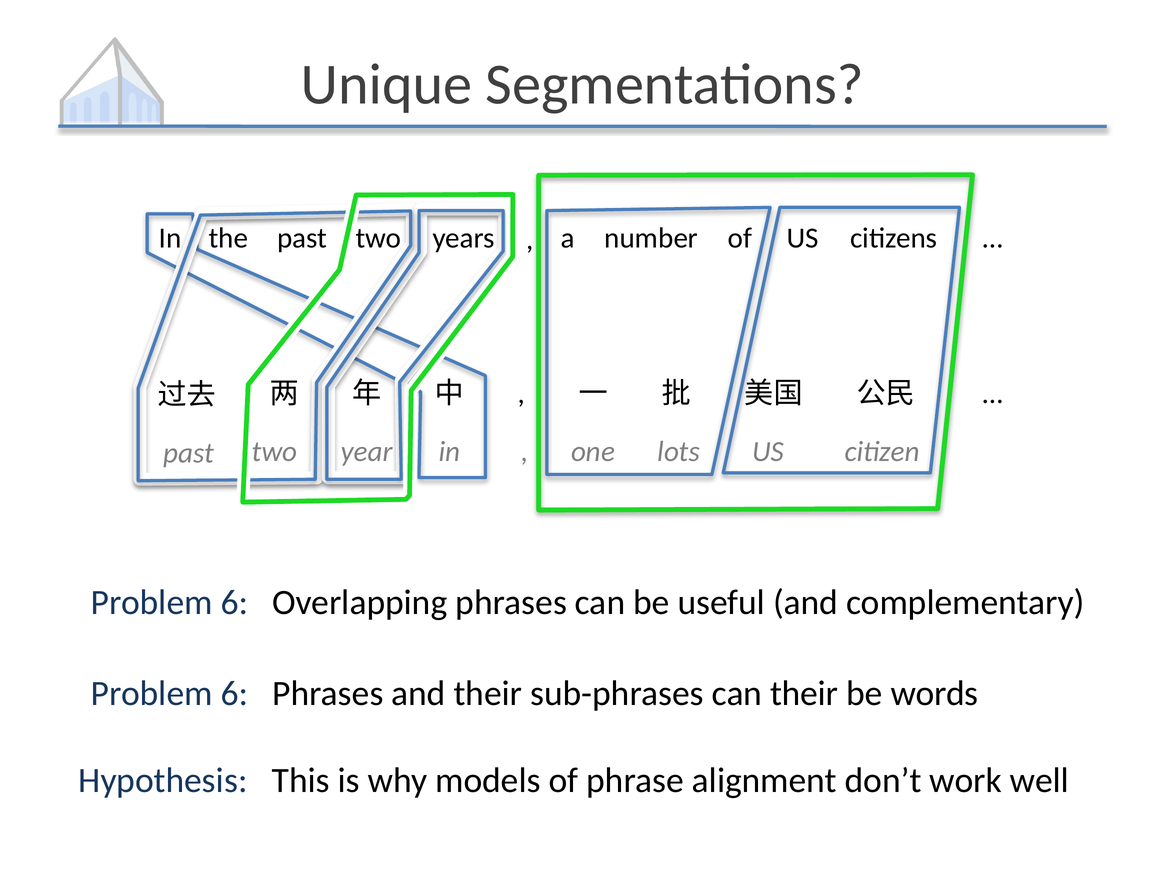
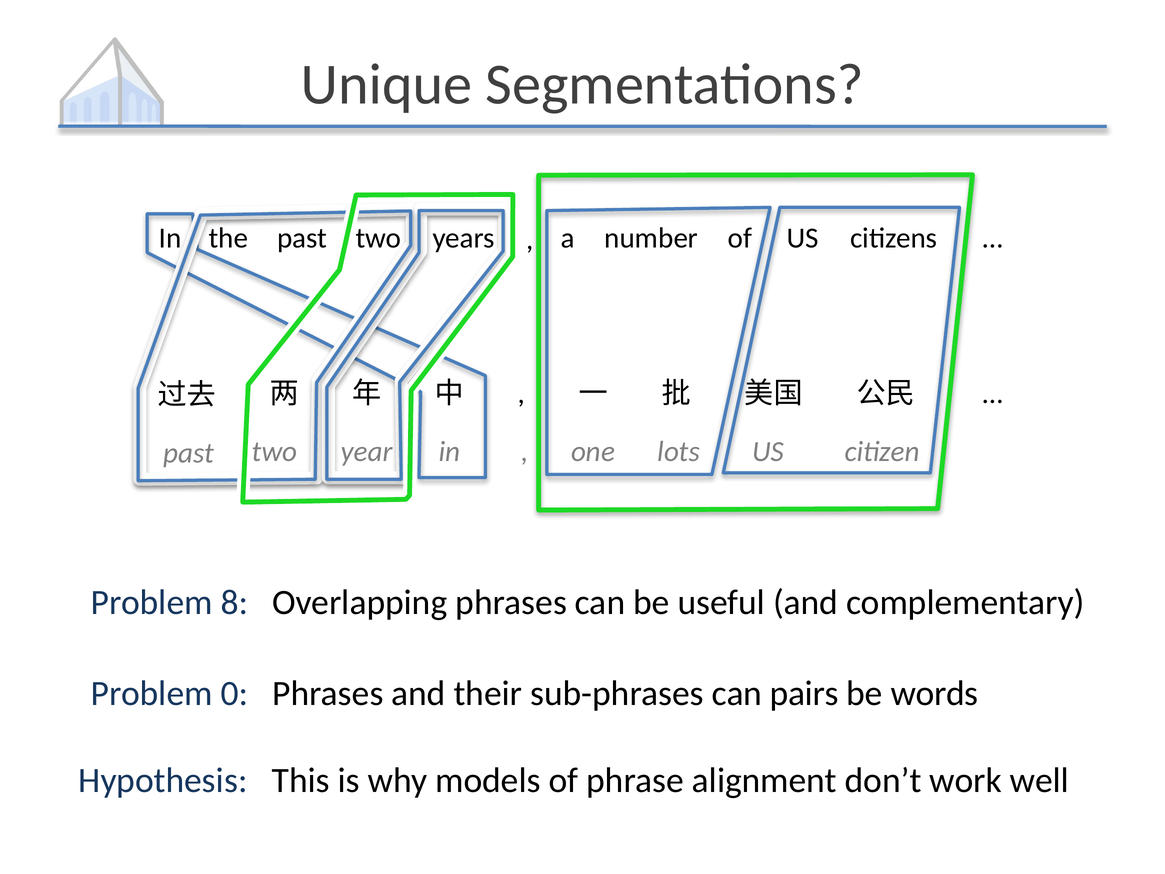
6: 6 -> 8 (234, 602)
6: 6 -> 0 (234, 693)
can their: their -> pairs (804, 693)
